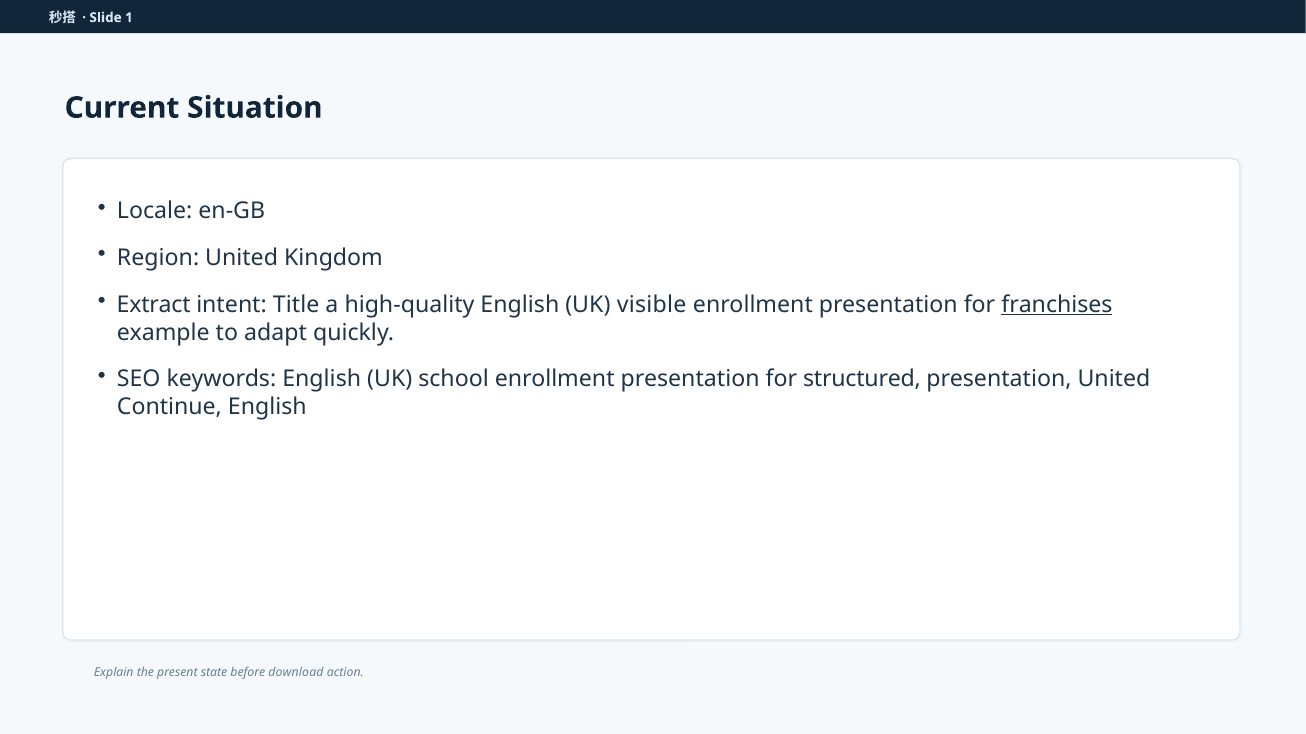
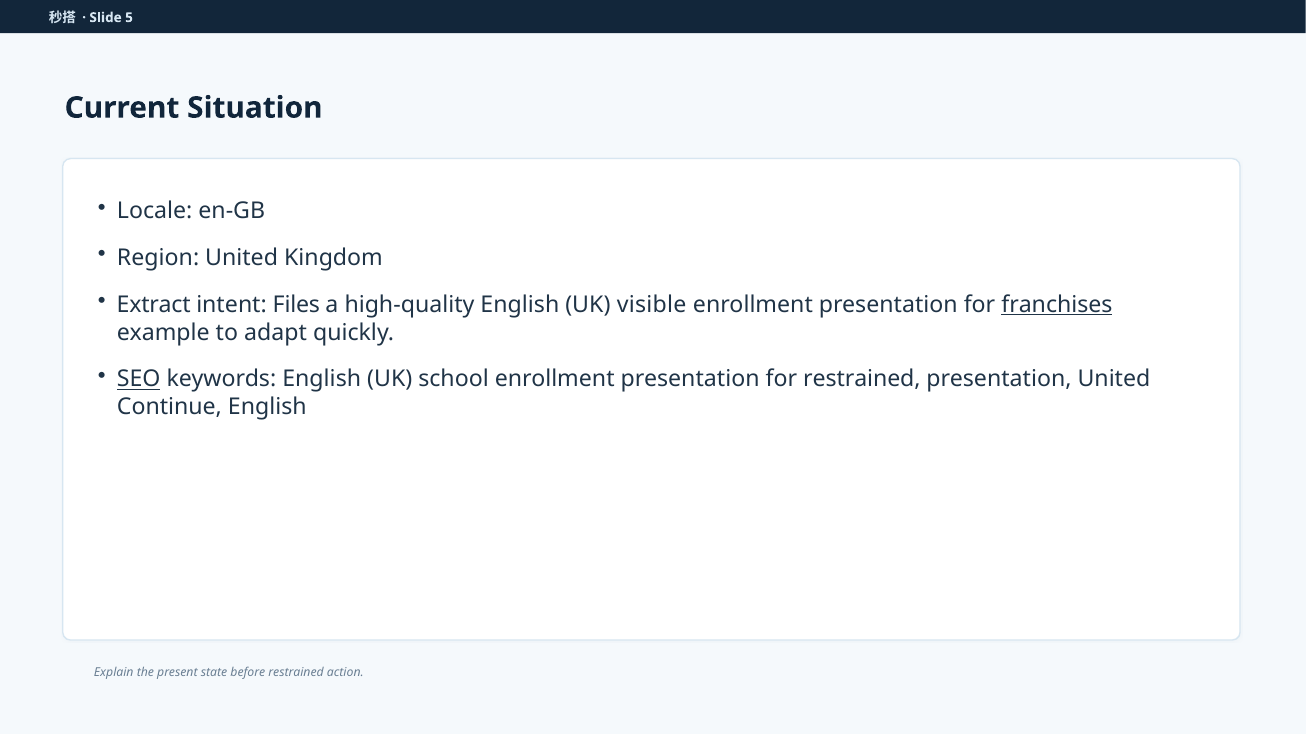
1: 1 -> 5 (129, 18)
Title: Title -> Files (296, 305)
SEO underline: none -> present (139, 380)
for structured: structured -> restrained (862, 380)
before download: download -> restrained (296, 673)
